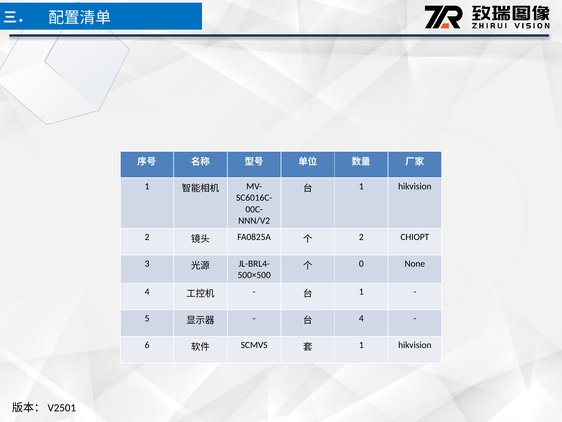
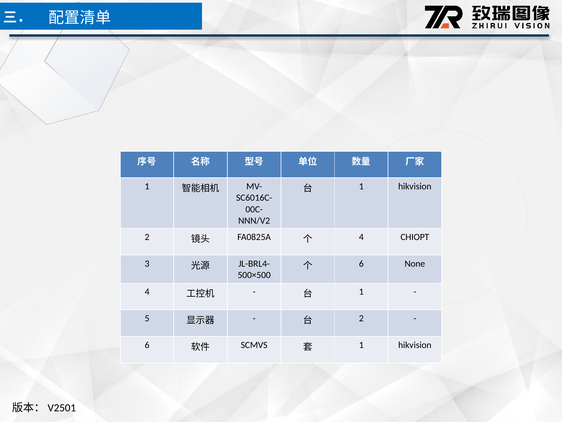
2: 2 -> 4 (361, 237)
0: 0 -> 6 (361, 263)
4: 4 -> 2 (361, 318)
